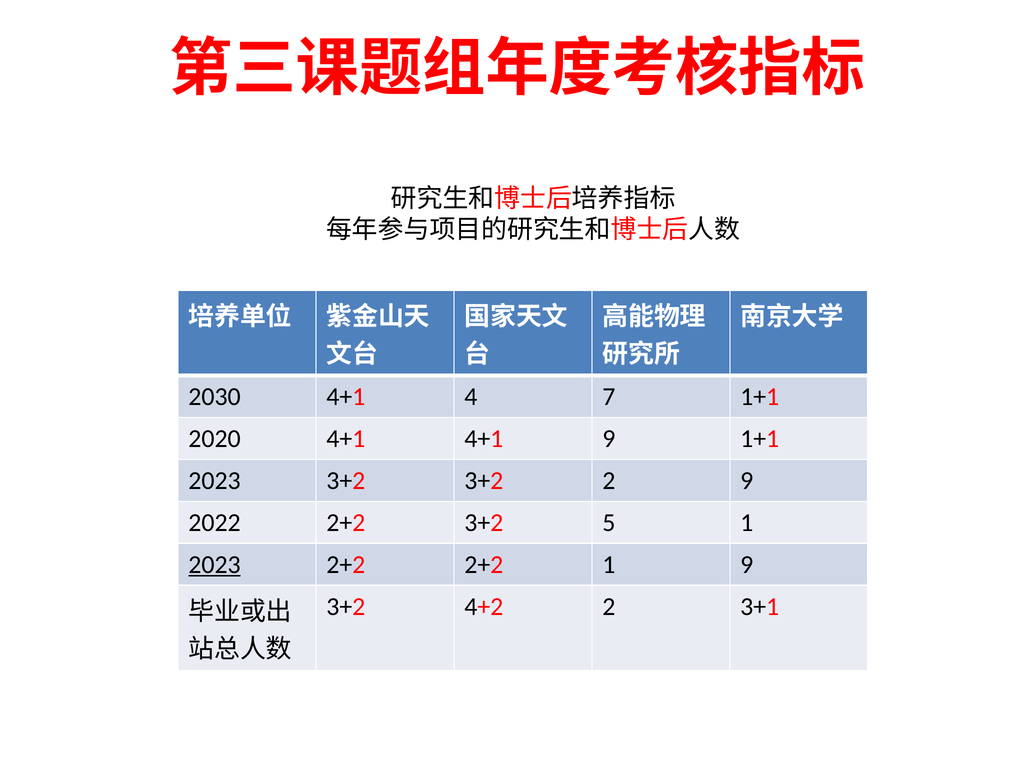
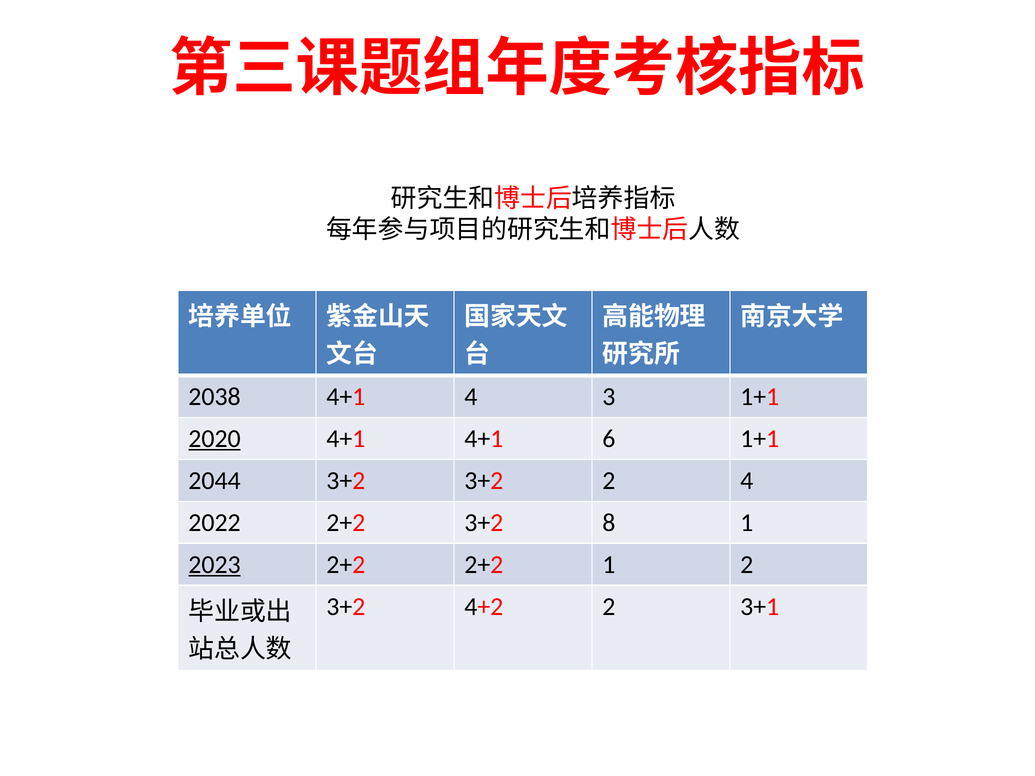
2030: 2030 -> 2038 (215, 397)
7: 7 -> 3 (609, 397)
2020 underline: none -> present (215, 439)
4+1 9: 9 -> 6 (609, 439)
2023: 2023 -> 2044 (215, 481)
2 9: 9 -> 4 (747, 481)
5: 5 -> 8 (609, 523)
1 9: 9 -> 2 (747, 565)
